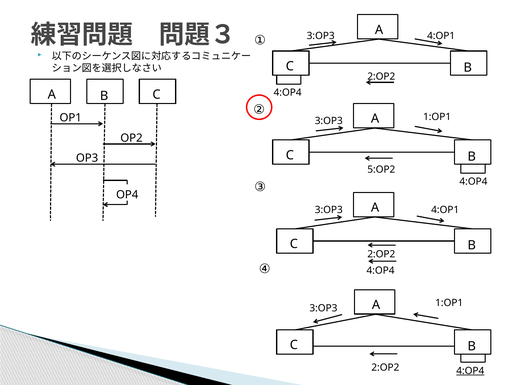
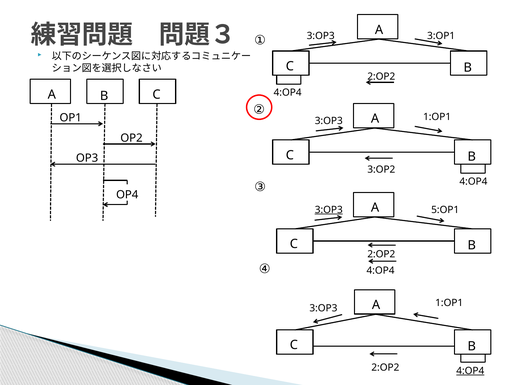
4:OP1: 4:OP1 -> 3:OP1 (441, 36)
5:OP2: 5:OP2 -> 3:OP2 (381, 169)
3:OP3 underline: none -> present (329, 210)
4:OP1: 4:OP1 -> 5:OP1 (445, 210)
